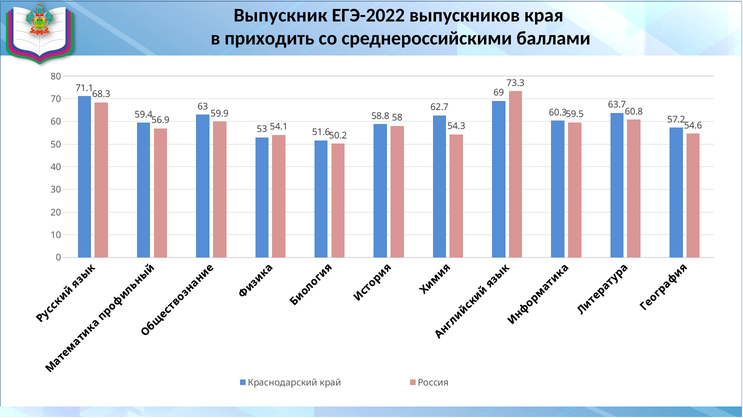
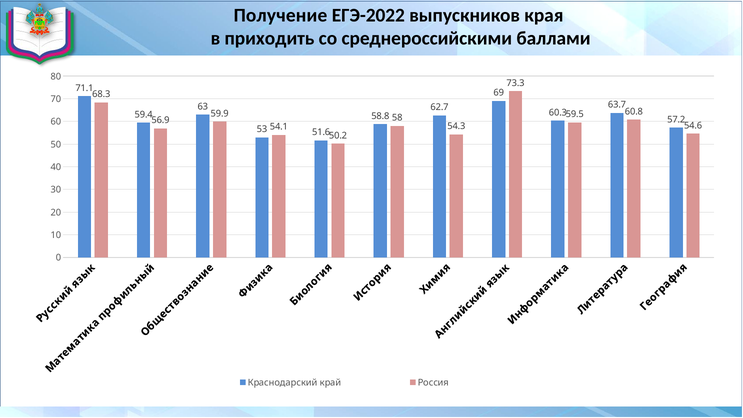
Выпускник: Выпускник -> Получение (280, 15)
